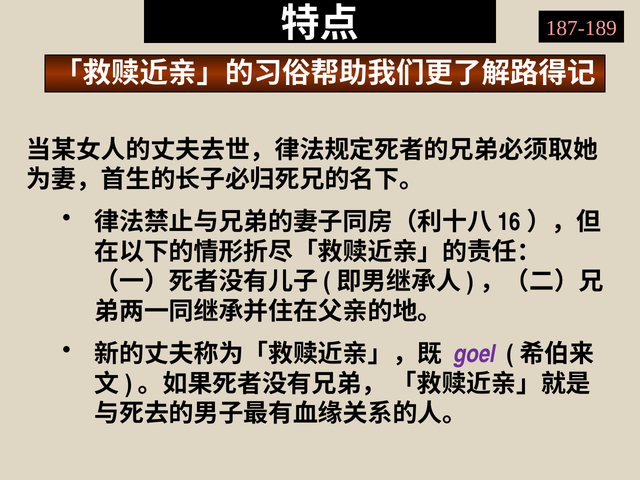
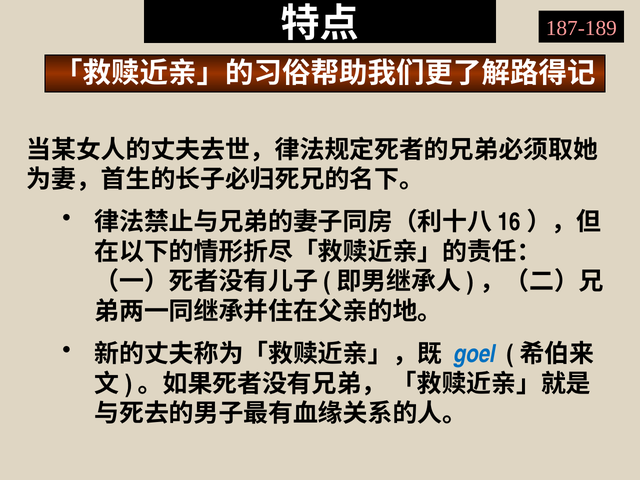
goel colour: purple -> blue (475, 354)
